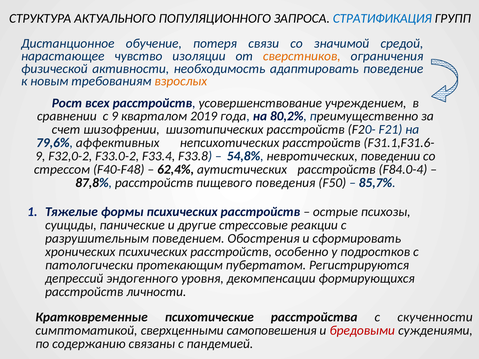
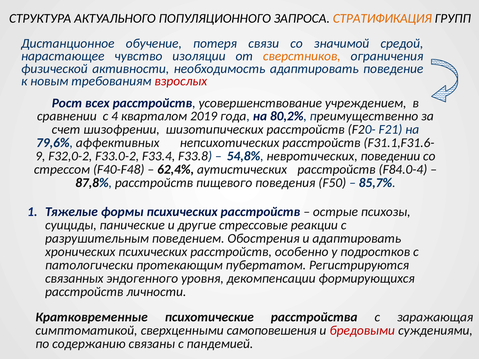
СТРАТИФИКАЦИЯ colour: blue -> orange (382, 18)
взрослых colour: orange -> red (181, 81)
с 9: 9 -> 4 (115, 116)
и сформировать: сформировать -> адаптировать (357, 239)
депрессий: депрессий -> связанных (74, 278)
скученности: скученности -> заражающая (435, 317)
